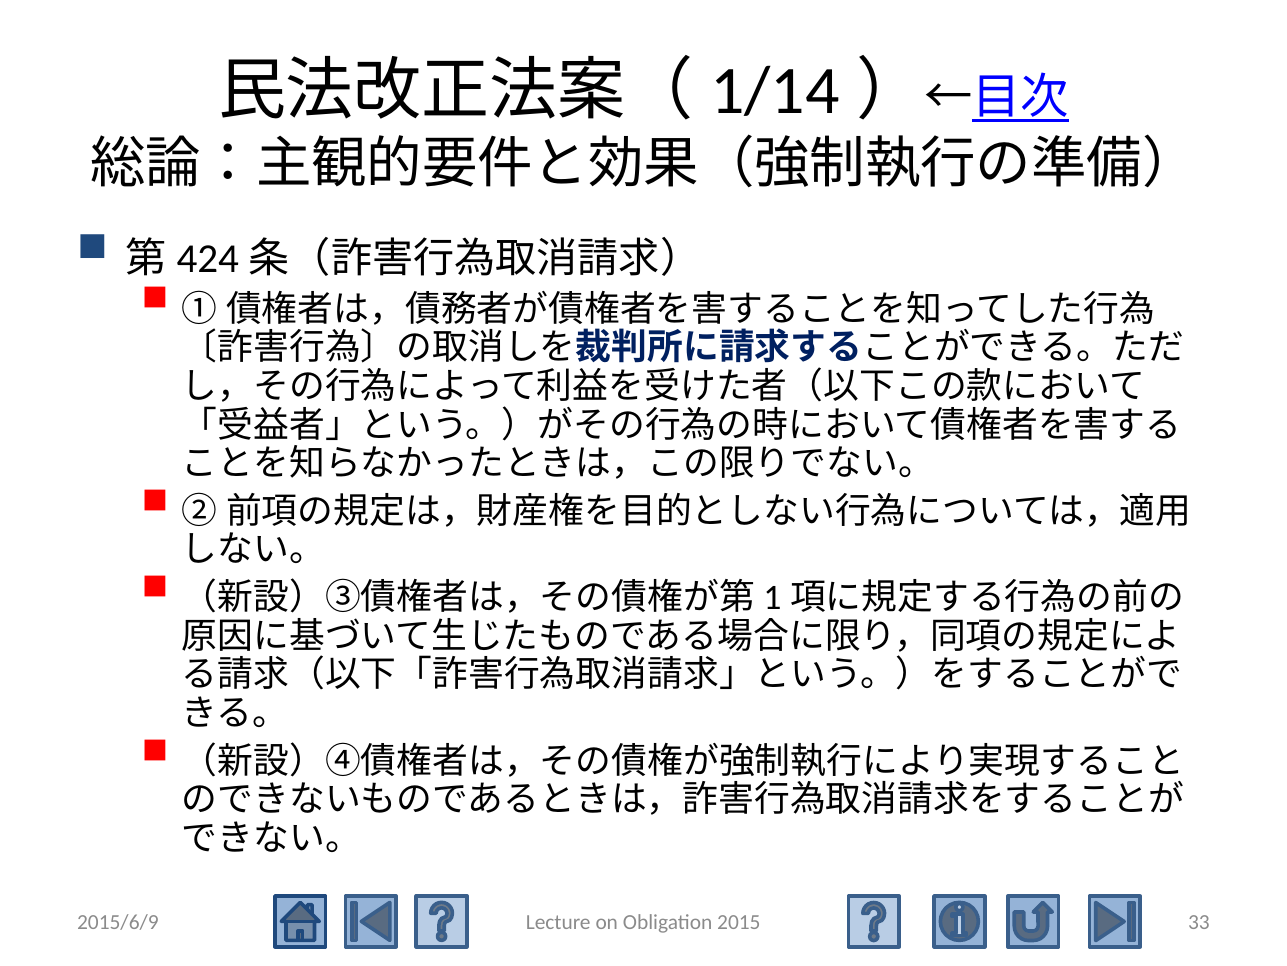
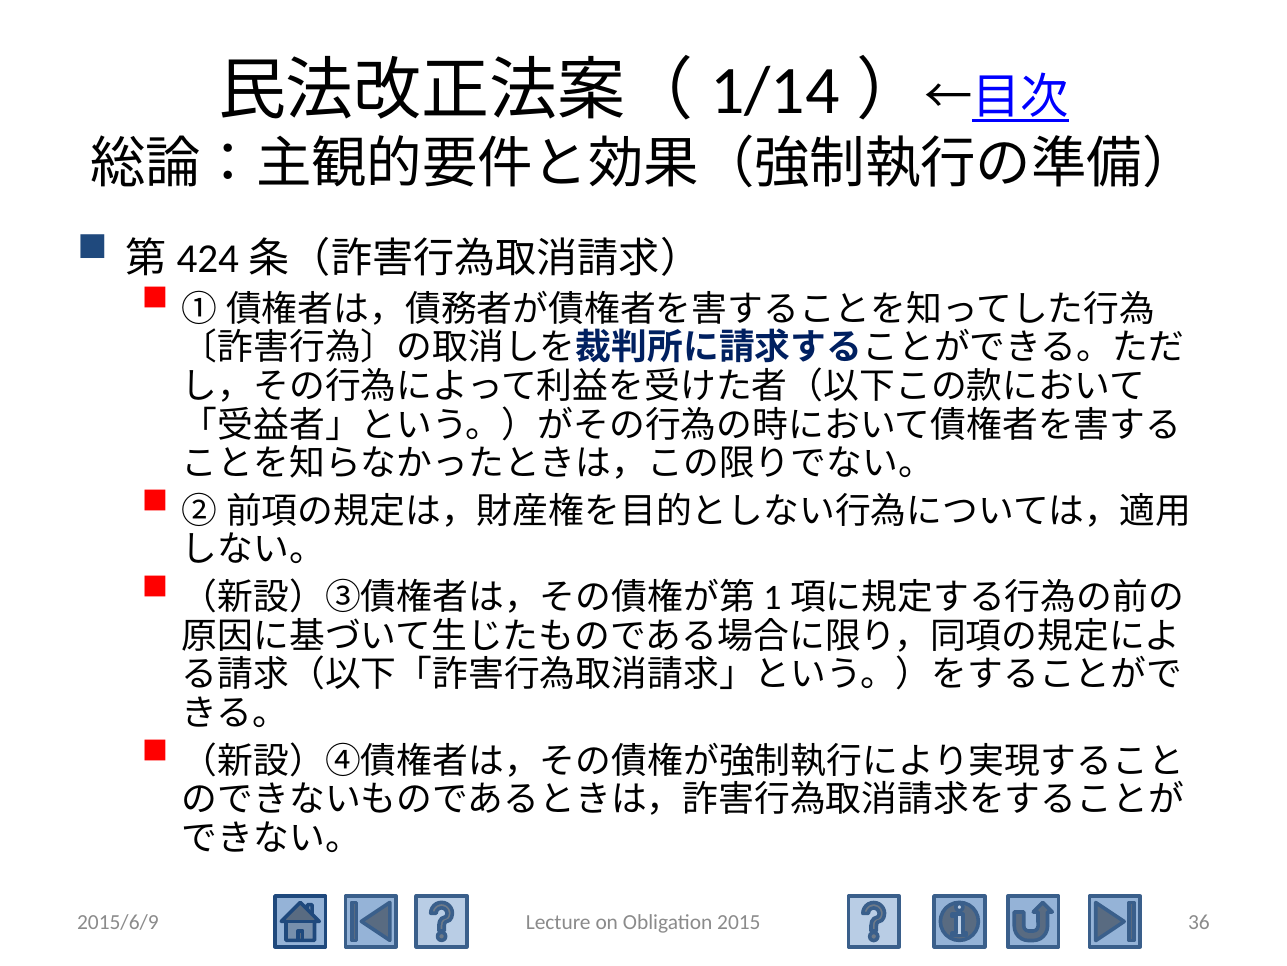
33: 33 -> 36 (1199, 922)
